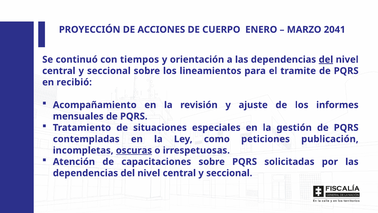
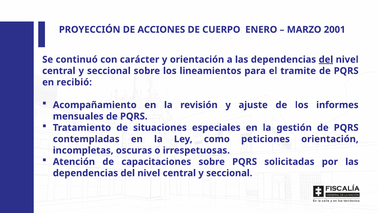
2041: 2041 -> 2001 (335, 30)
tiempos: tiempos -> carácter (140, 59)
peticiones publicación: publicación -> orientación (330, 139)
oscuras underline: present -> none (134, 150)
